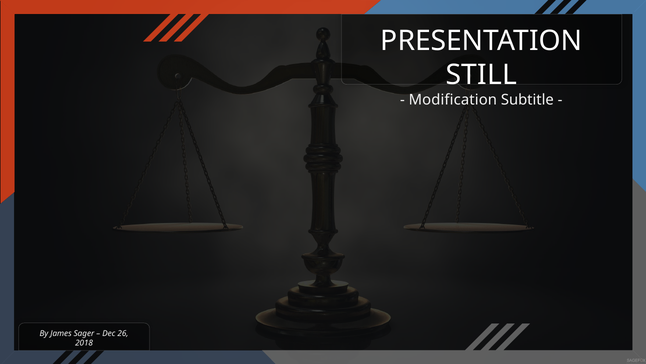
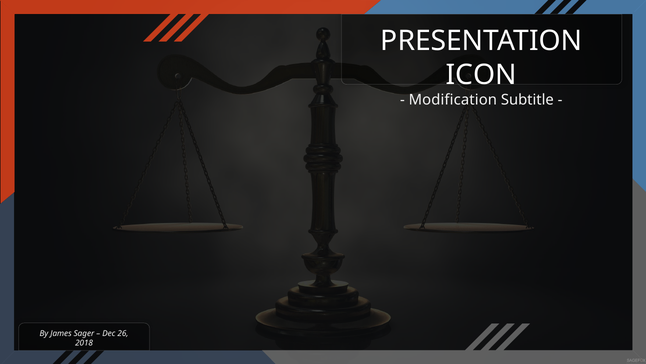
STILL: STILL -> ICON (481, 75)
